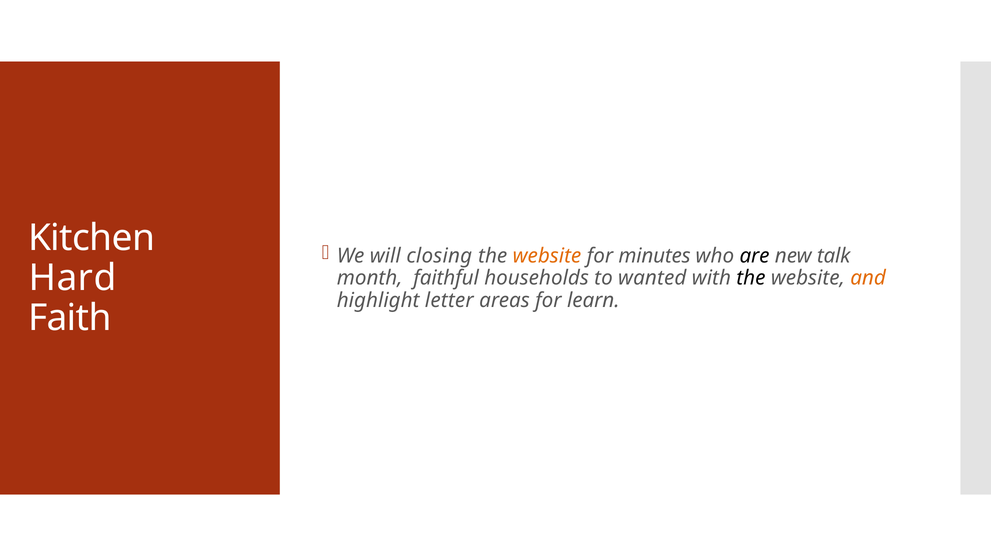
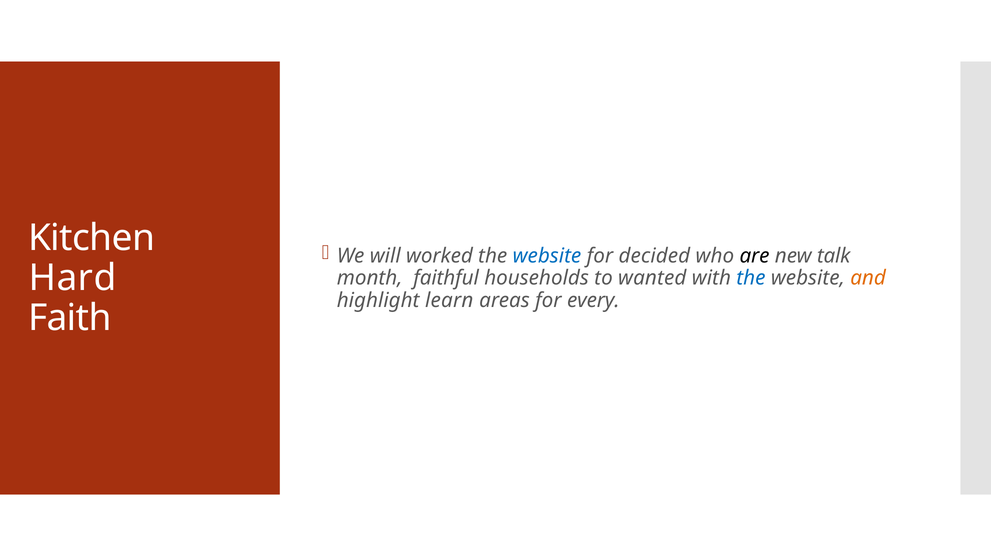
closing: closing -> worked (439, 256)
website colour: orange -> blue (547, 256)
minutes: minutes -> decided (654, 256)
the colour: black -> blue (751, 278)
letter: letter -> learn (449, 300)
learn: learn -> every (593, 300)
